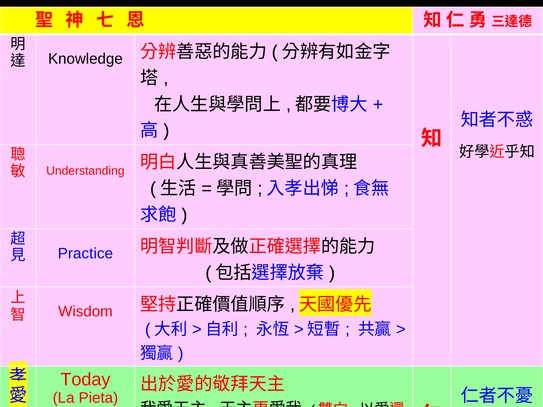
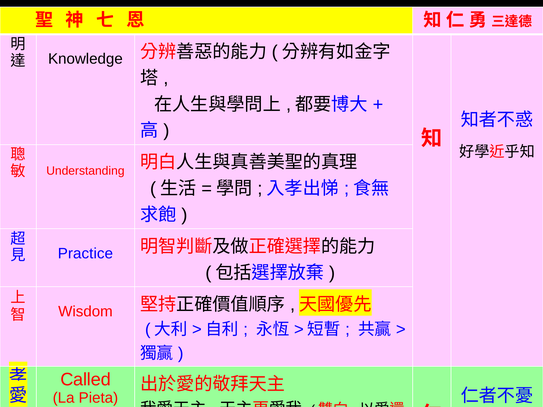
Today: Today -> Called (86, 380)
